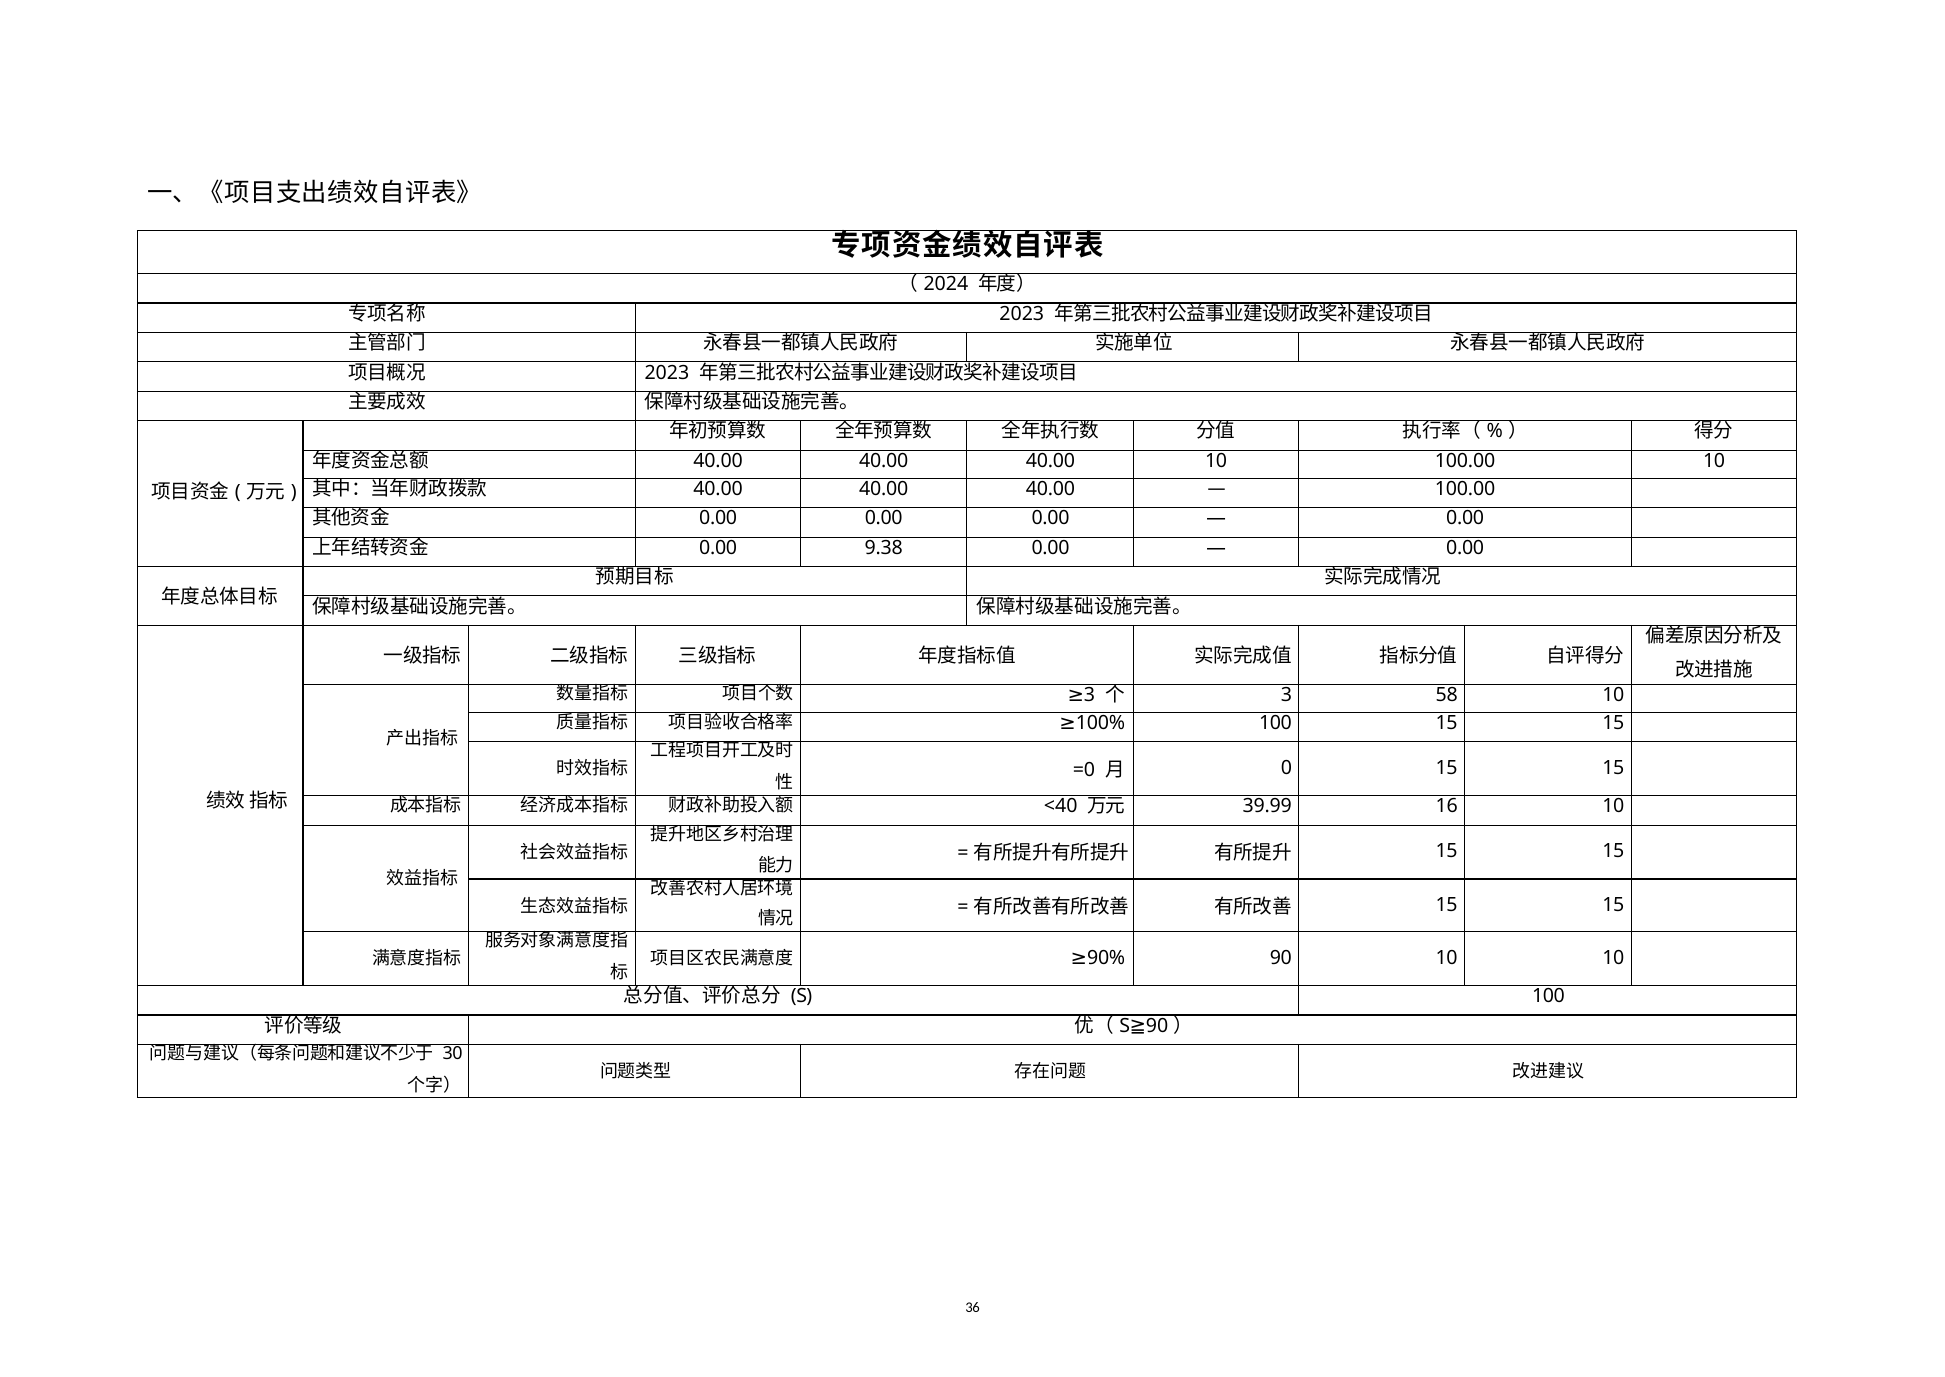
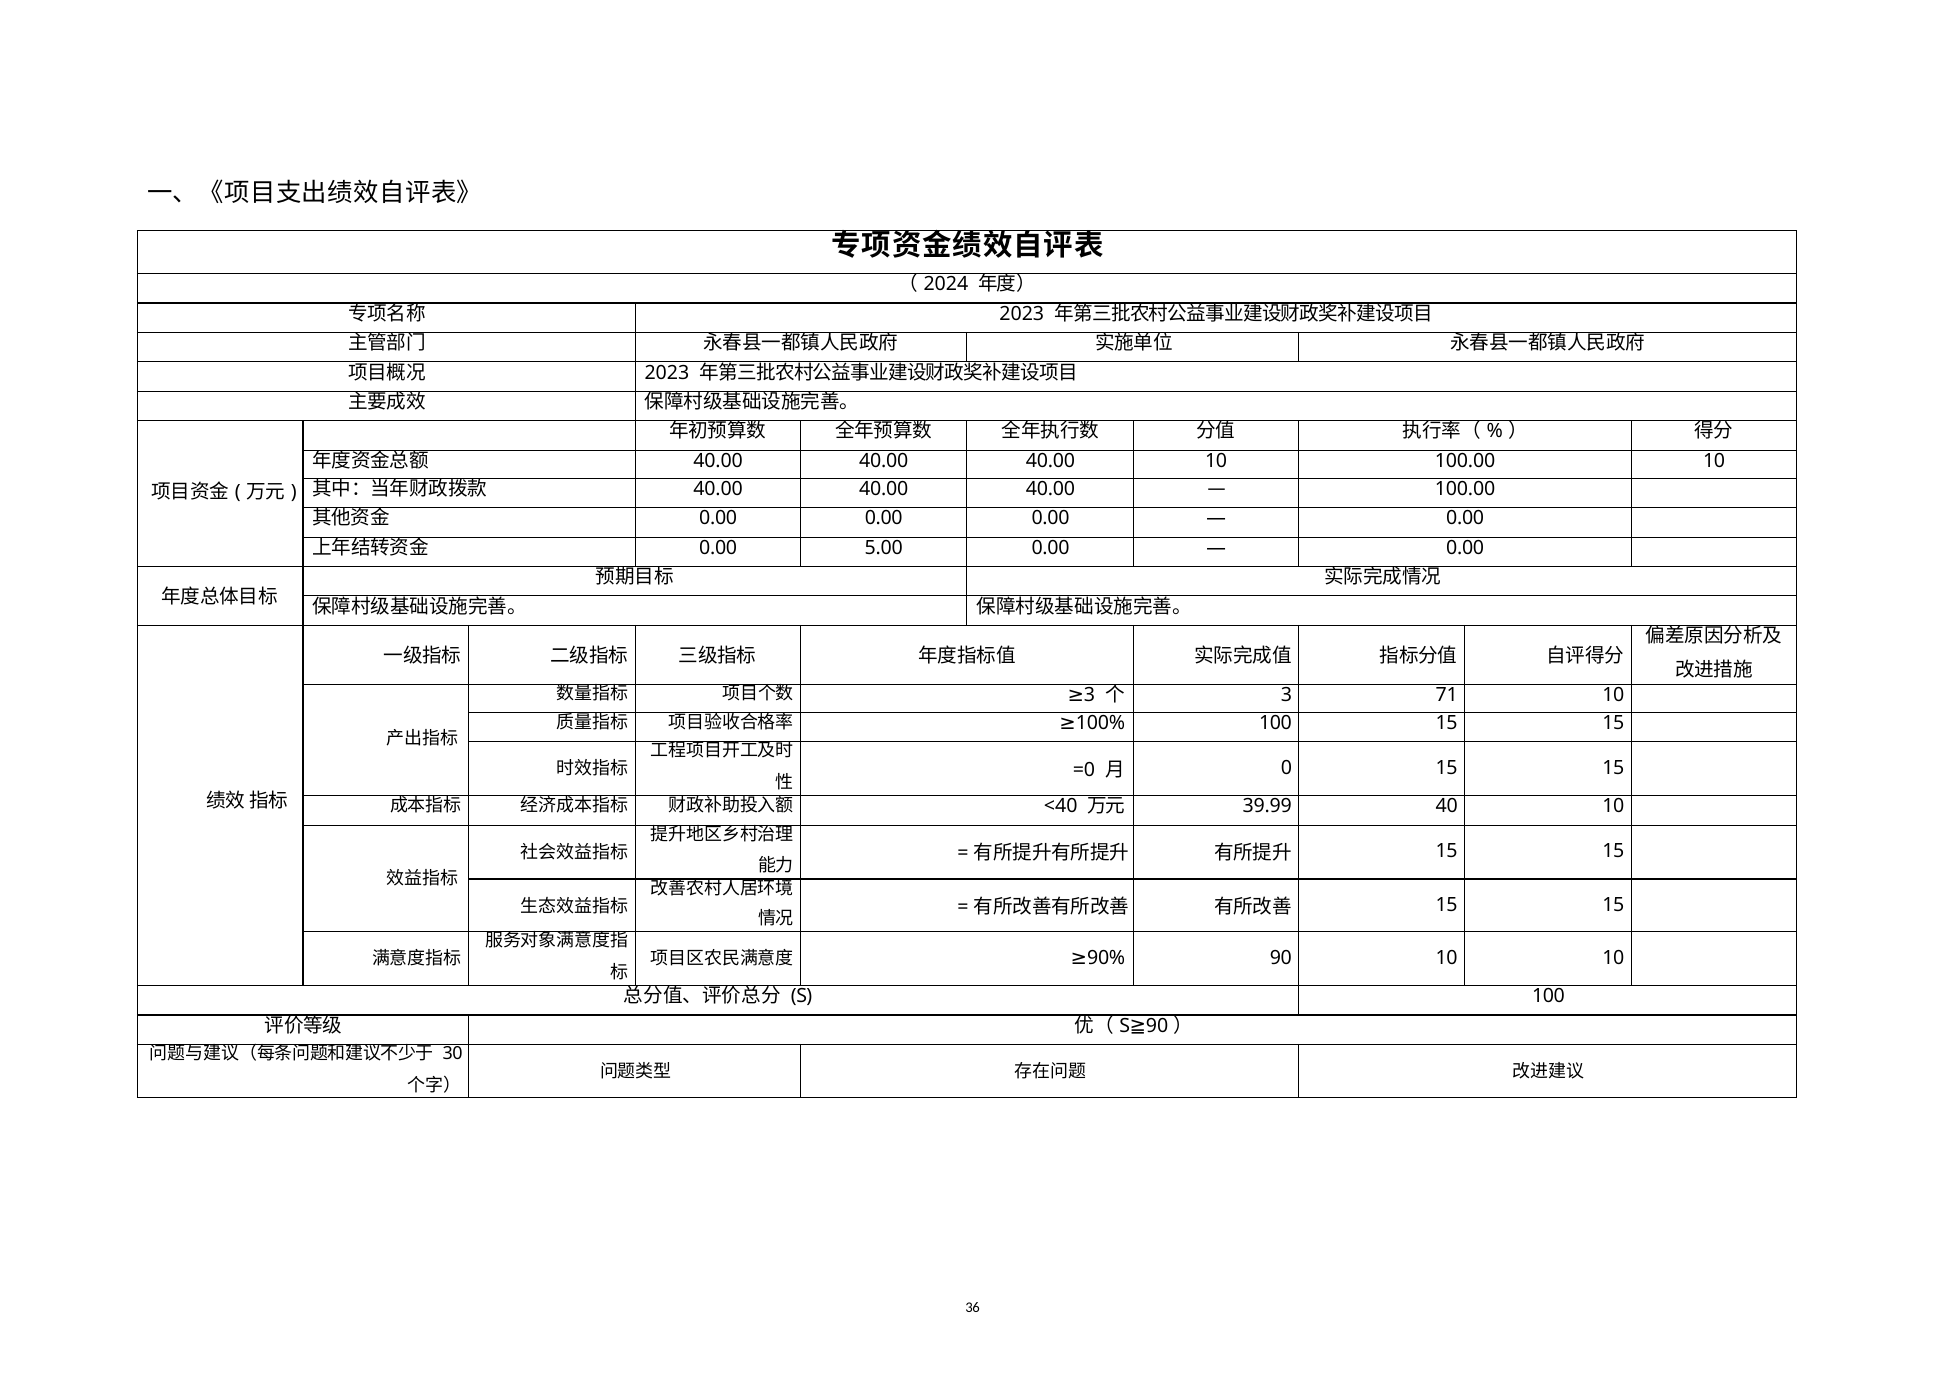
9.38: 9.38 -> 5.00 (884, 548)
58: 58 -> 71 (1447, 695)
16: 16 -> 40 (1447, 806)
